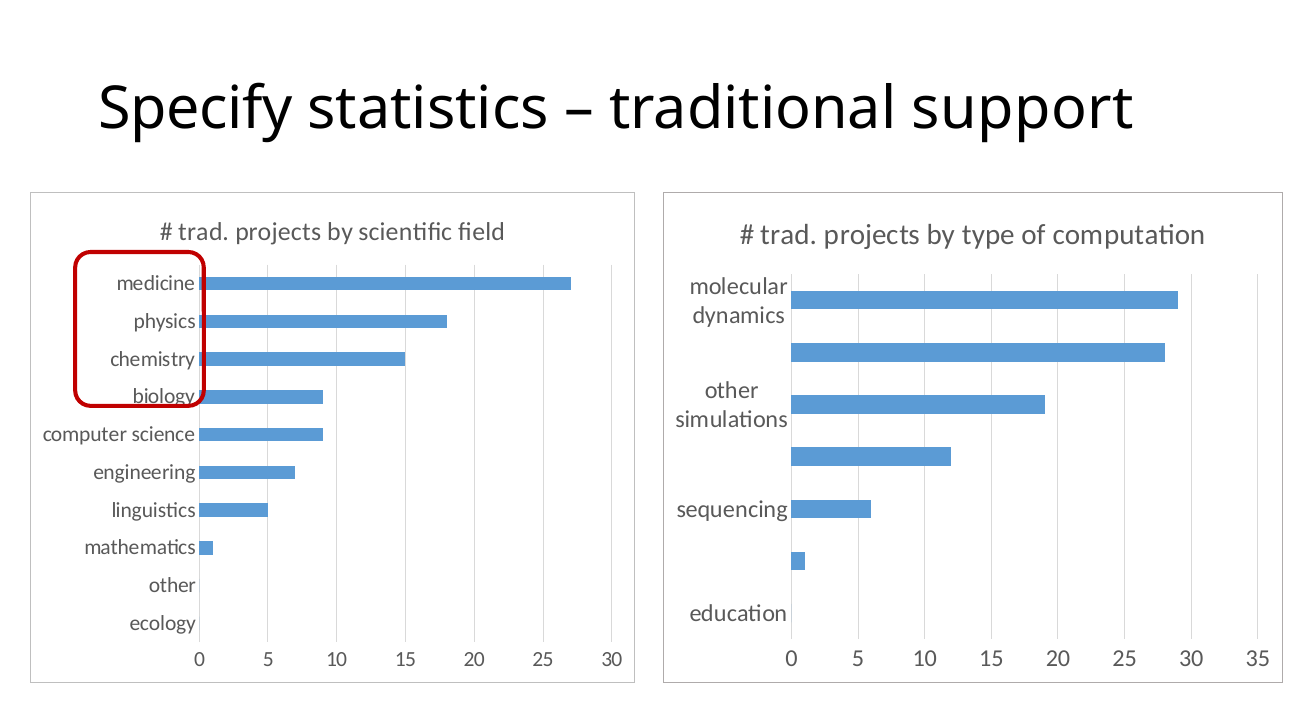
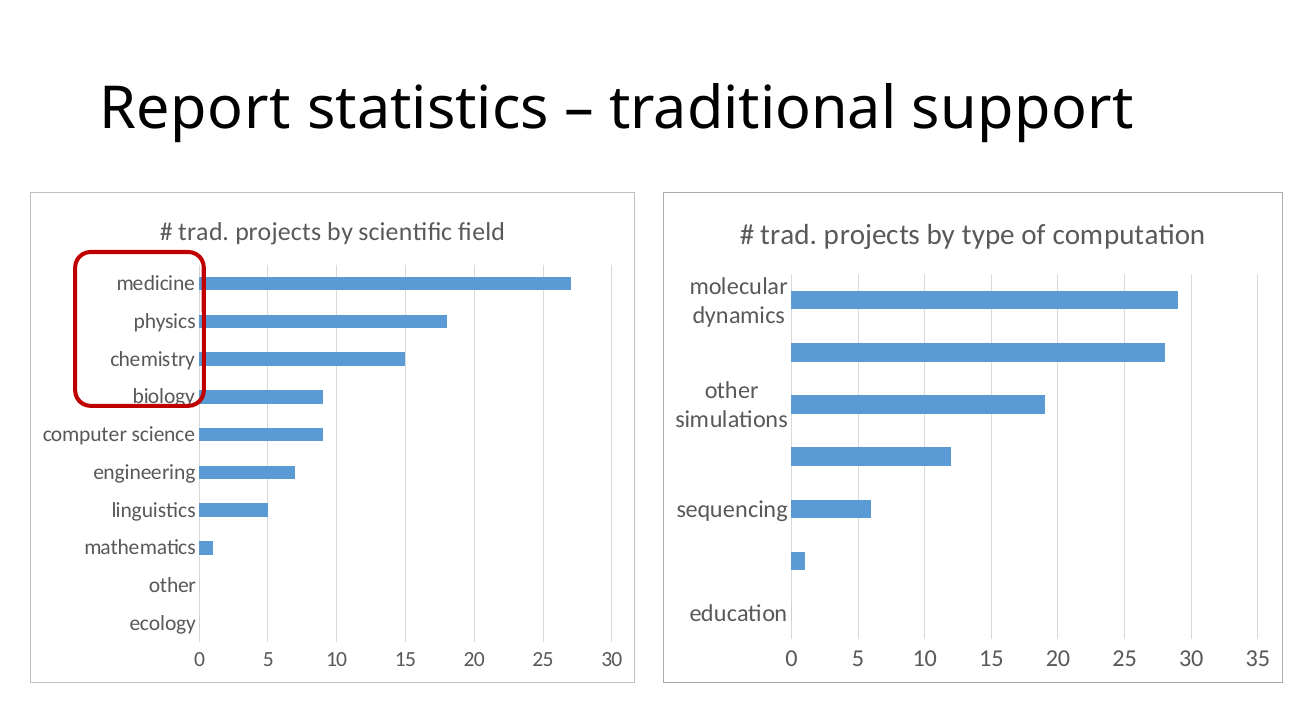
Specify: Specify -> Report (195, 109)
